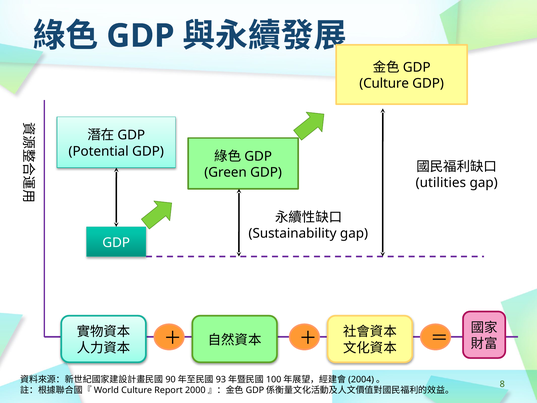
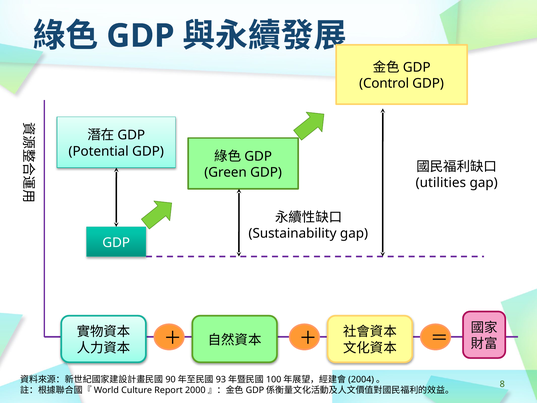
Culture: Culture -> Control (384, 83)
